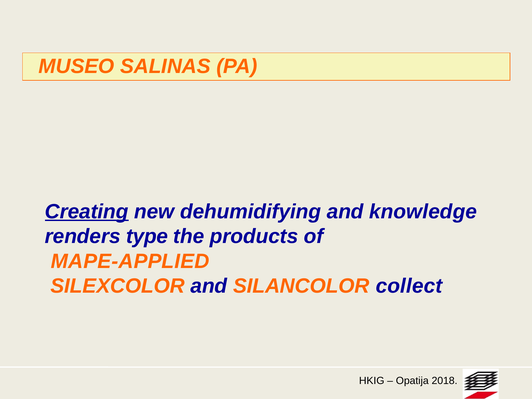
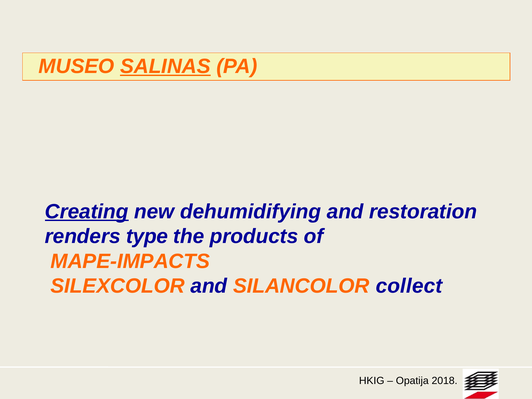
SALINAS underline: none -> present (165, 66)
knowledge: knowledge -> restoration (423, 212)
MAPE-APPLIED: MAPE-APPLIED -> MAPE-IMPACTS (130, 261)
